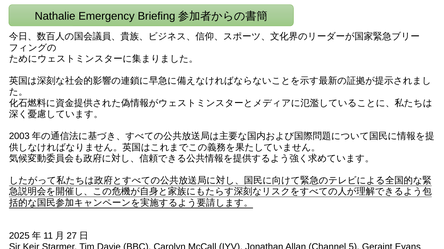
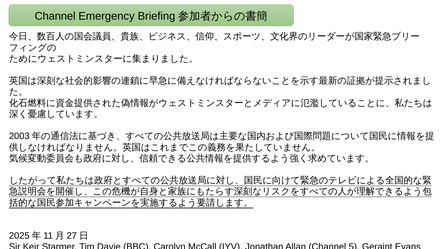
Nathalie: Nathalie -> Channel (55, 16)
